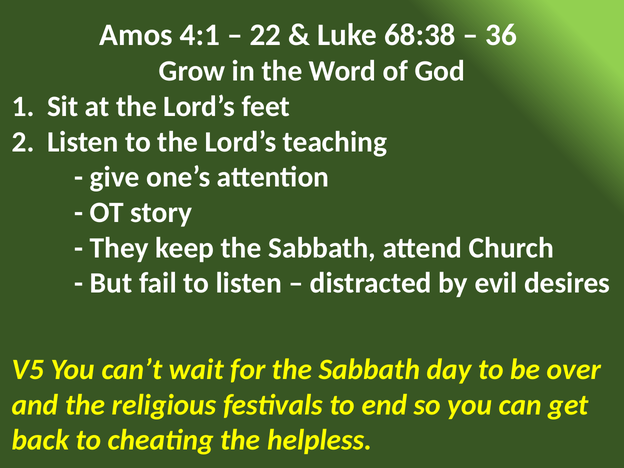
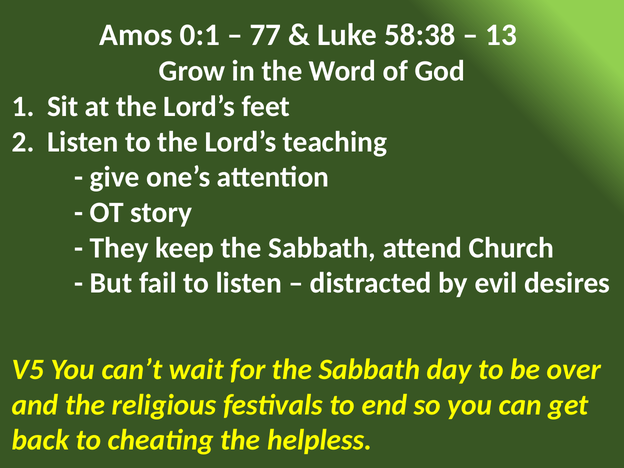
4:1: 4:1 -> 0:1 (200, 35)
22: 22 -> 77 (265, 35)
68:38: 68:38 -> 58:38 (420, 35)
36: 36 -> 13 (501, 35)
